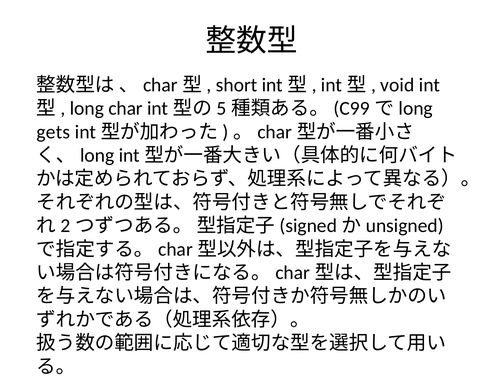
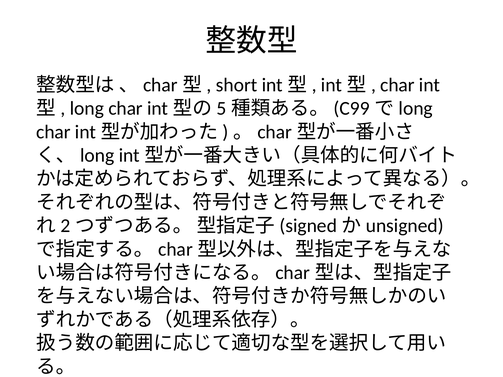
void: void -> char (397, 85)
gets: gets -> char (53, 132)
